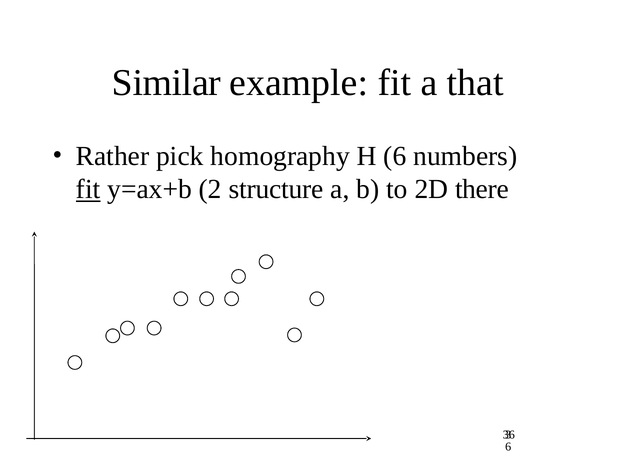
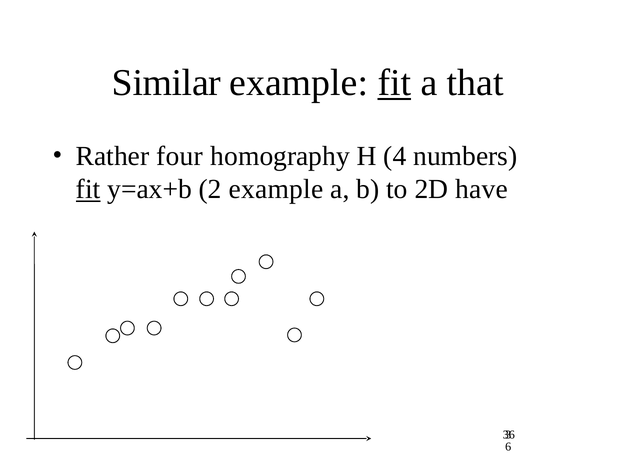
fit underline: none -> present (394, 83)
pick: pick -> four (180, 156)
H 6: 6 -> 4 (395, 156)
2 structure: structure -> example (276, 189)
there: there -> have (482, 189)
